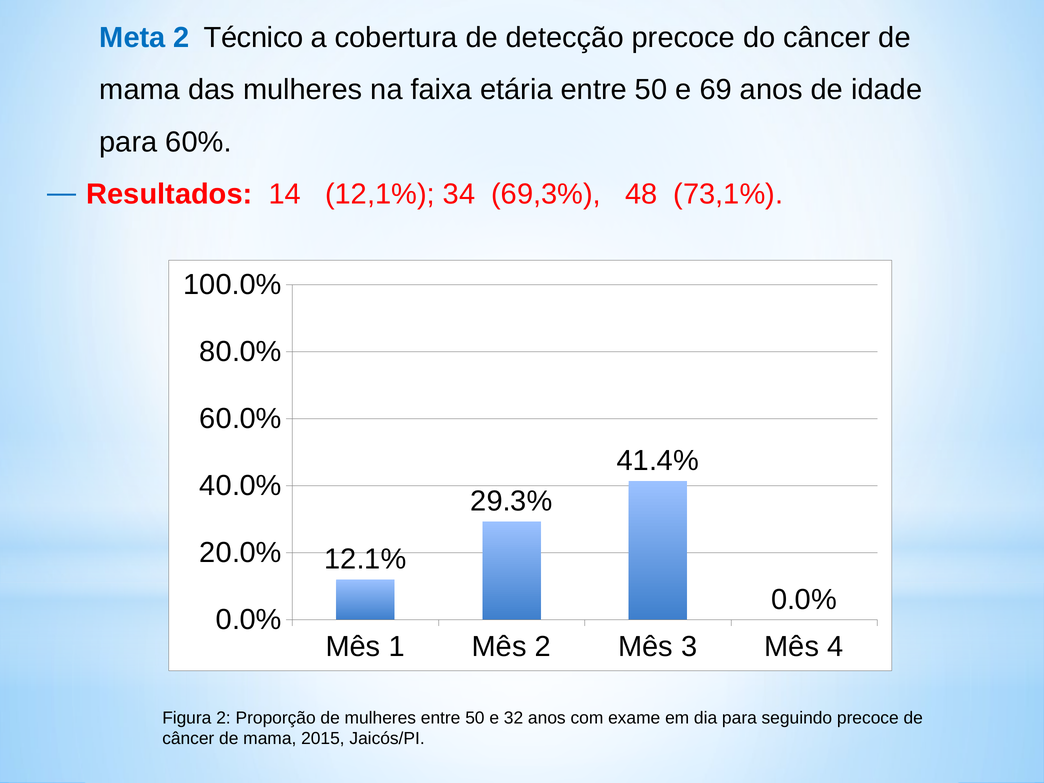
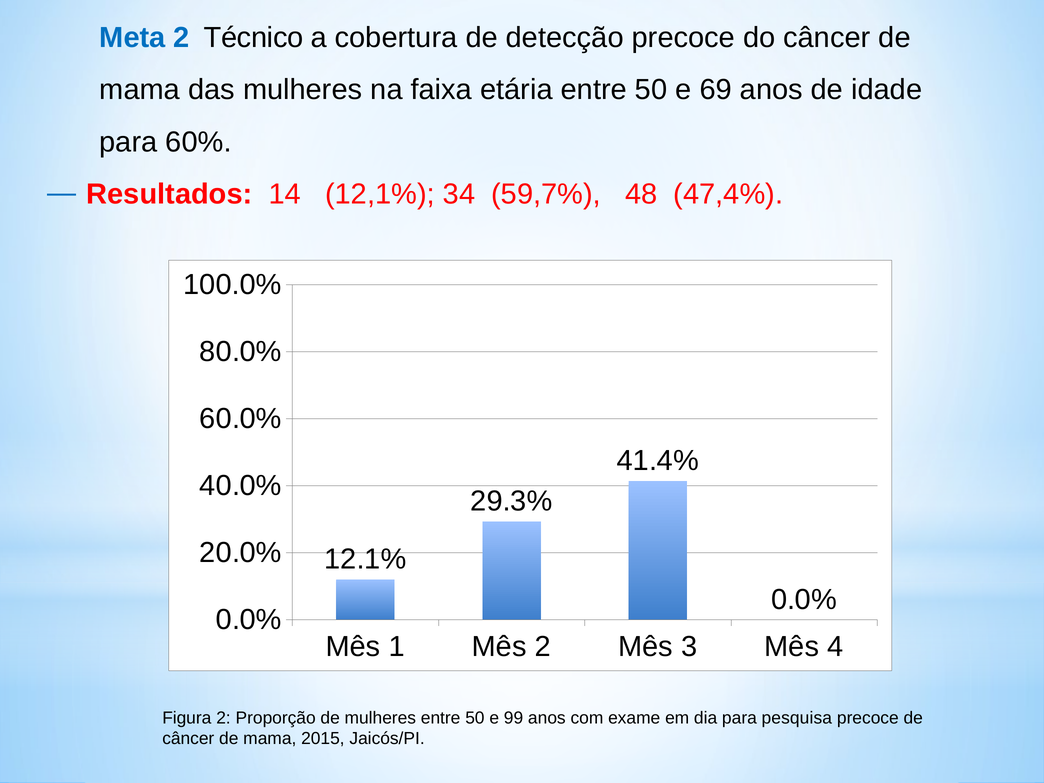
69,3%: 69,3% -> 59,7% (546, 194)
73,1%: 73,1% -> 47,4% (728, 194)
32: 32 -> 99 (514, 718)
seguindo: seguindo -> pesquisa (797, 718)
